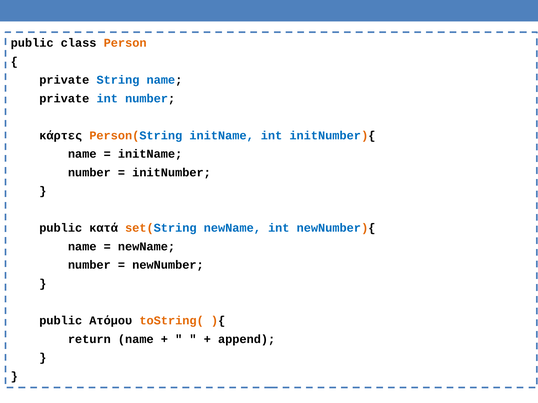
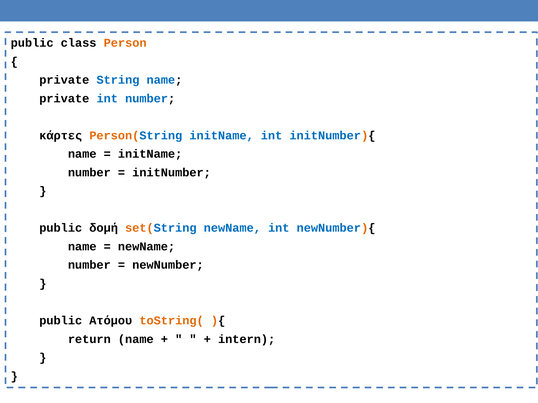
κατά: κατά -> δομή (104, 228)
append: append -> intern (247, 340)
